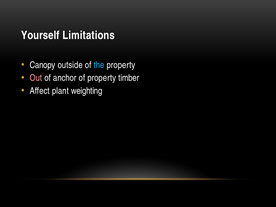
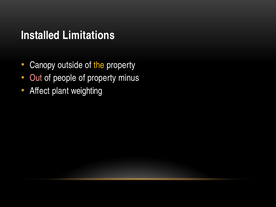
Yourself: Yourself -> Installed (40, 35)
the colour: light blue -> yellow (99, 65)
anchor: anchor -> people (65, 78)
timber: timber -> minus (129, 78)
